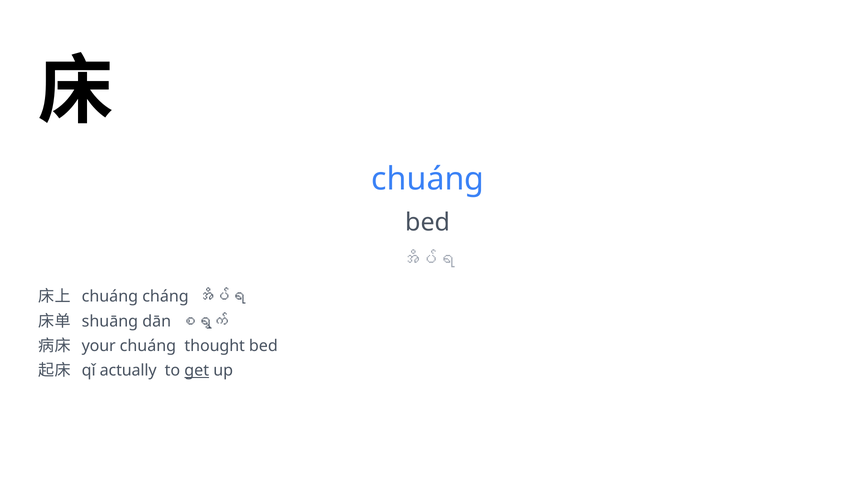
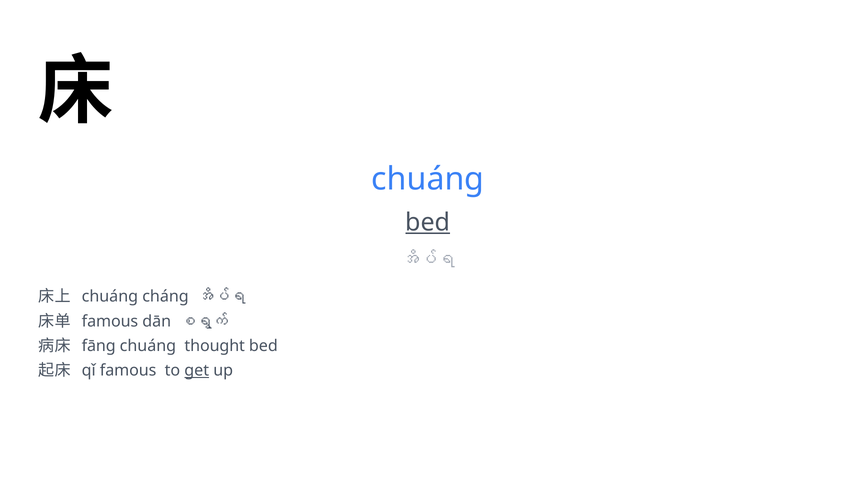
bed underline: none -> present (428, 223)
shuāng: shuāng -> famous (110, 322)
your: your -> fāng (99, 346)
qǐ actually: actually -> famous (128, 371)
